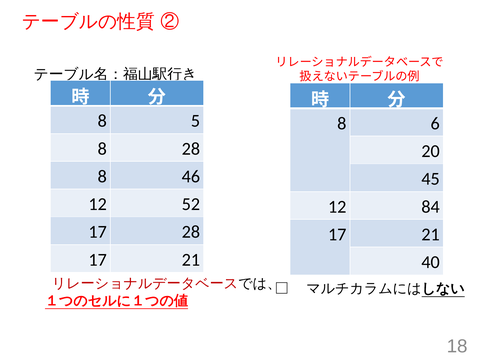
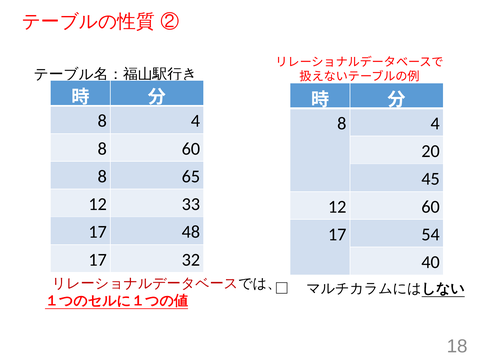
5: 5 -> 4 (195, 121)
6: 6 -> 4 (435, 124)
8 28: 28 -> 60 (191, 149)
46: 46 -> 65 (191, 177)
52: 52 -> 33 (191, 204)
12 84: 84 -> 60 (431, 207)
17 28: 28 -> 48 (191, 232)
21: 21 -> 54 (431, 235)
21: 21 -> 32 (191, 260)
